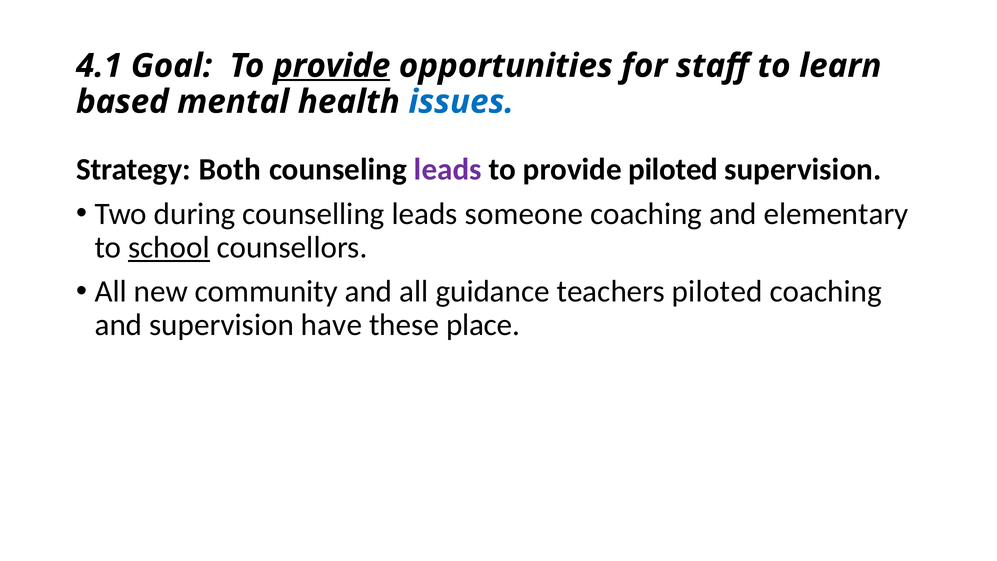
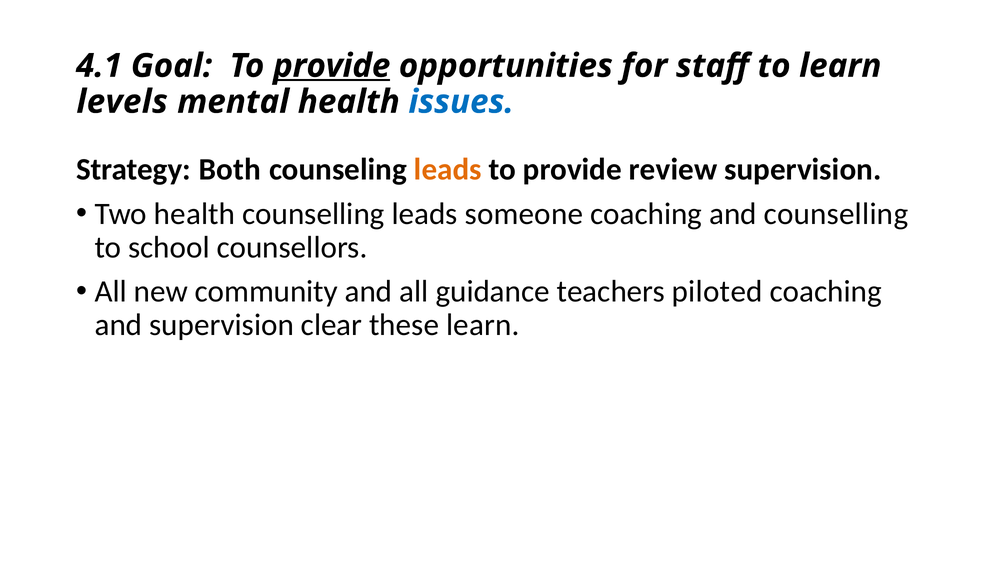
based: based -> levels (122, 102)
leads colour: purple -> orange (448, 170)
provide piloted: piloted -> review (673, 170)
Two during: during -> health (195, 214)
and elementary: elementary -> counselling (836, 214)
school underline: present -> none (169, 247)
have: have -> clear (332, 325)
these place: place -> learn (483, 325)
